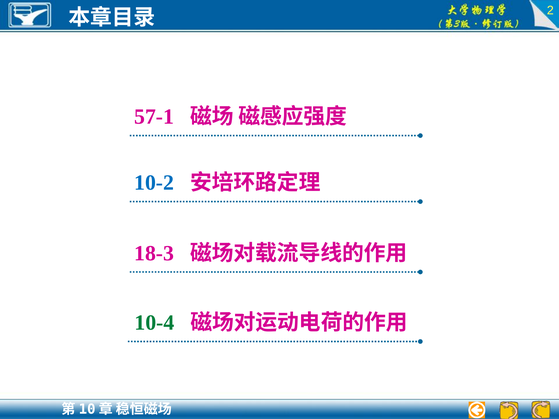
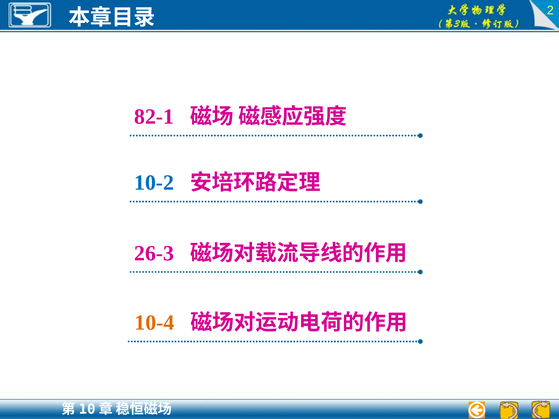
57-1: 57-1 -> 82-1 (154, 117)
18-3: 18-3 -> 26-3 (154, 253)
10-4 colour: green -> orange (155, 323)
